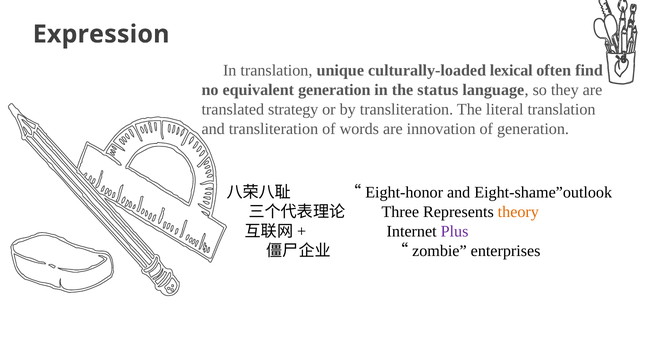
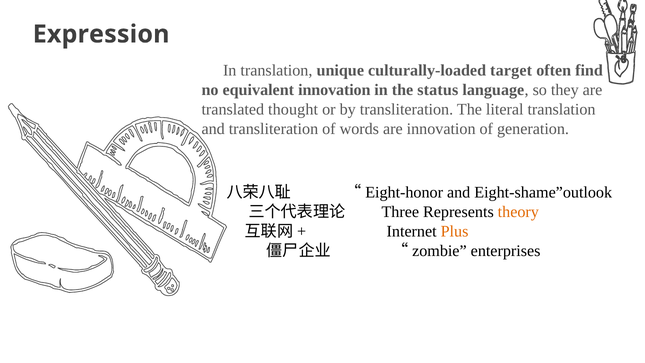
lexical: lexical -> target (511, 71)
equivalent generation: generation -> innovation (334, 90)
strategy: strategy -> thought (293, 109)
Plus colour: purple -> orange (455, 231)
